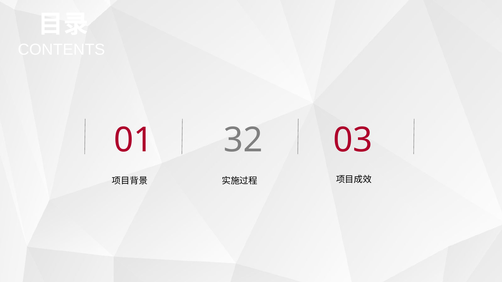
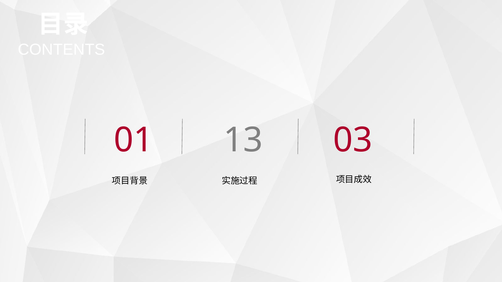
32: 32 -> 13 (243, 140)
